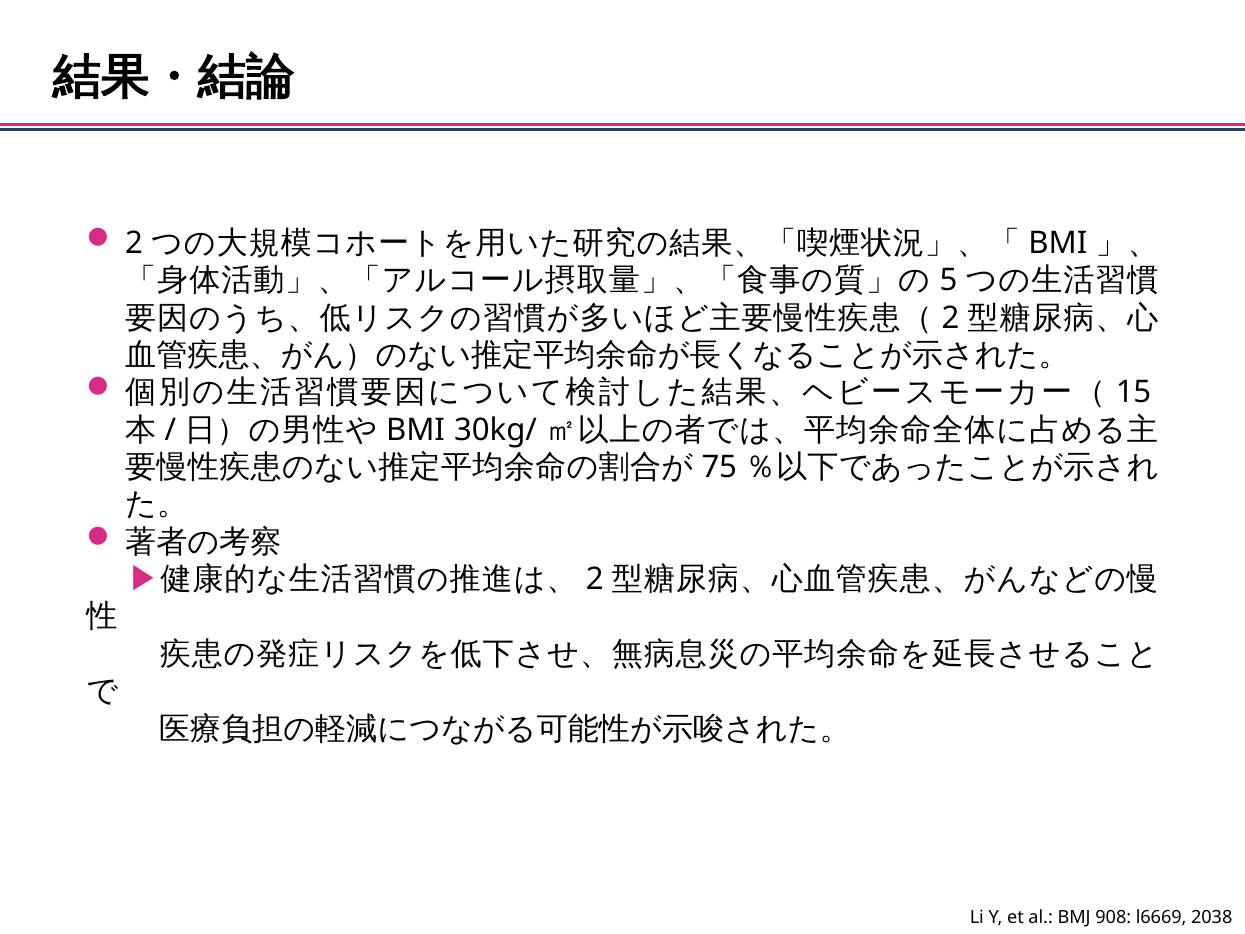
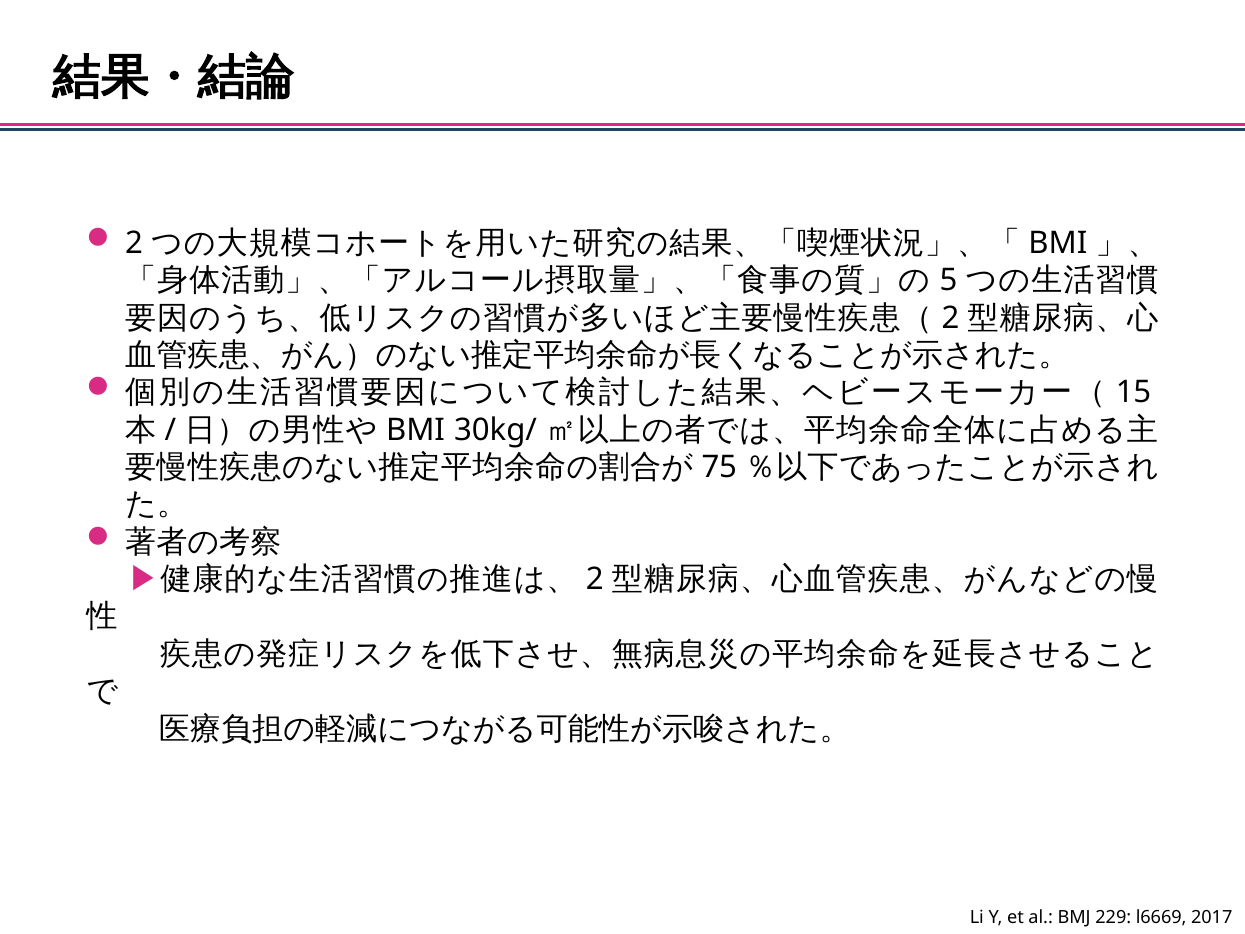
908: 908 -> 229 (1113, 917)
2038: 2038 -> 2017 (1212, 917)
